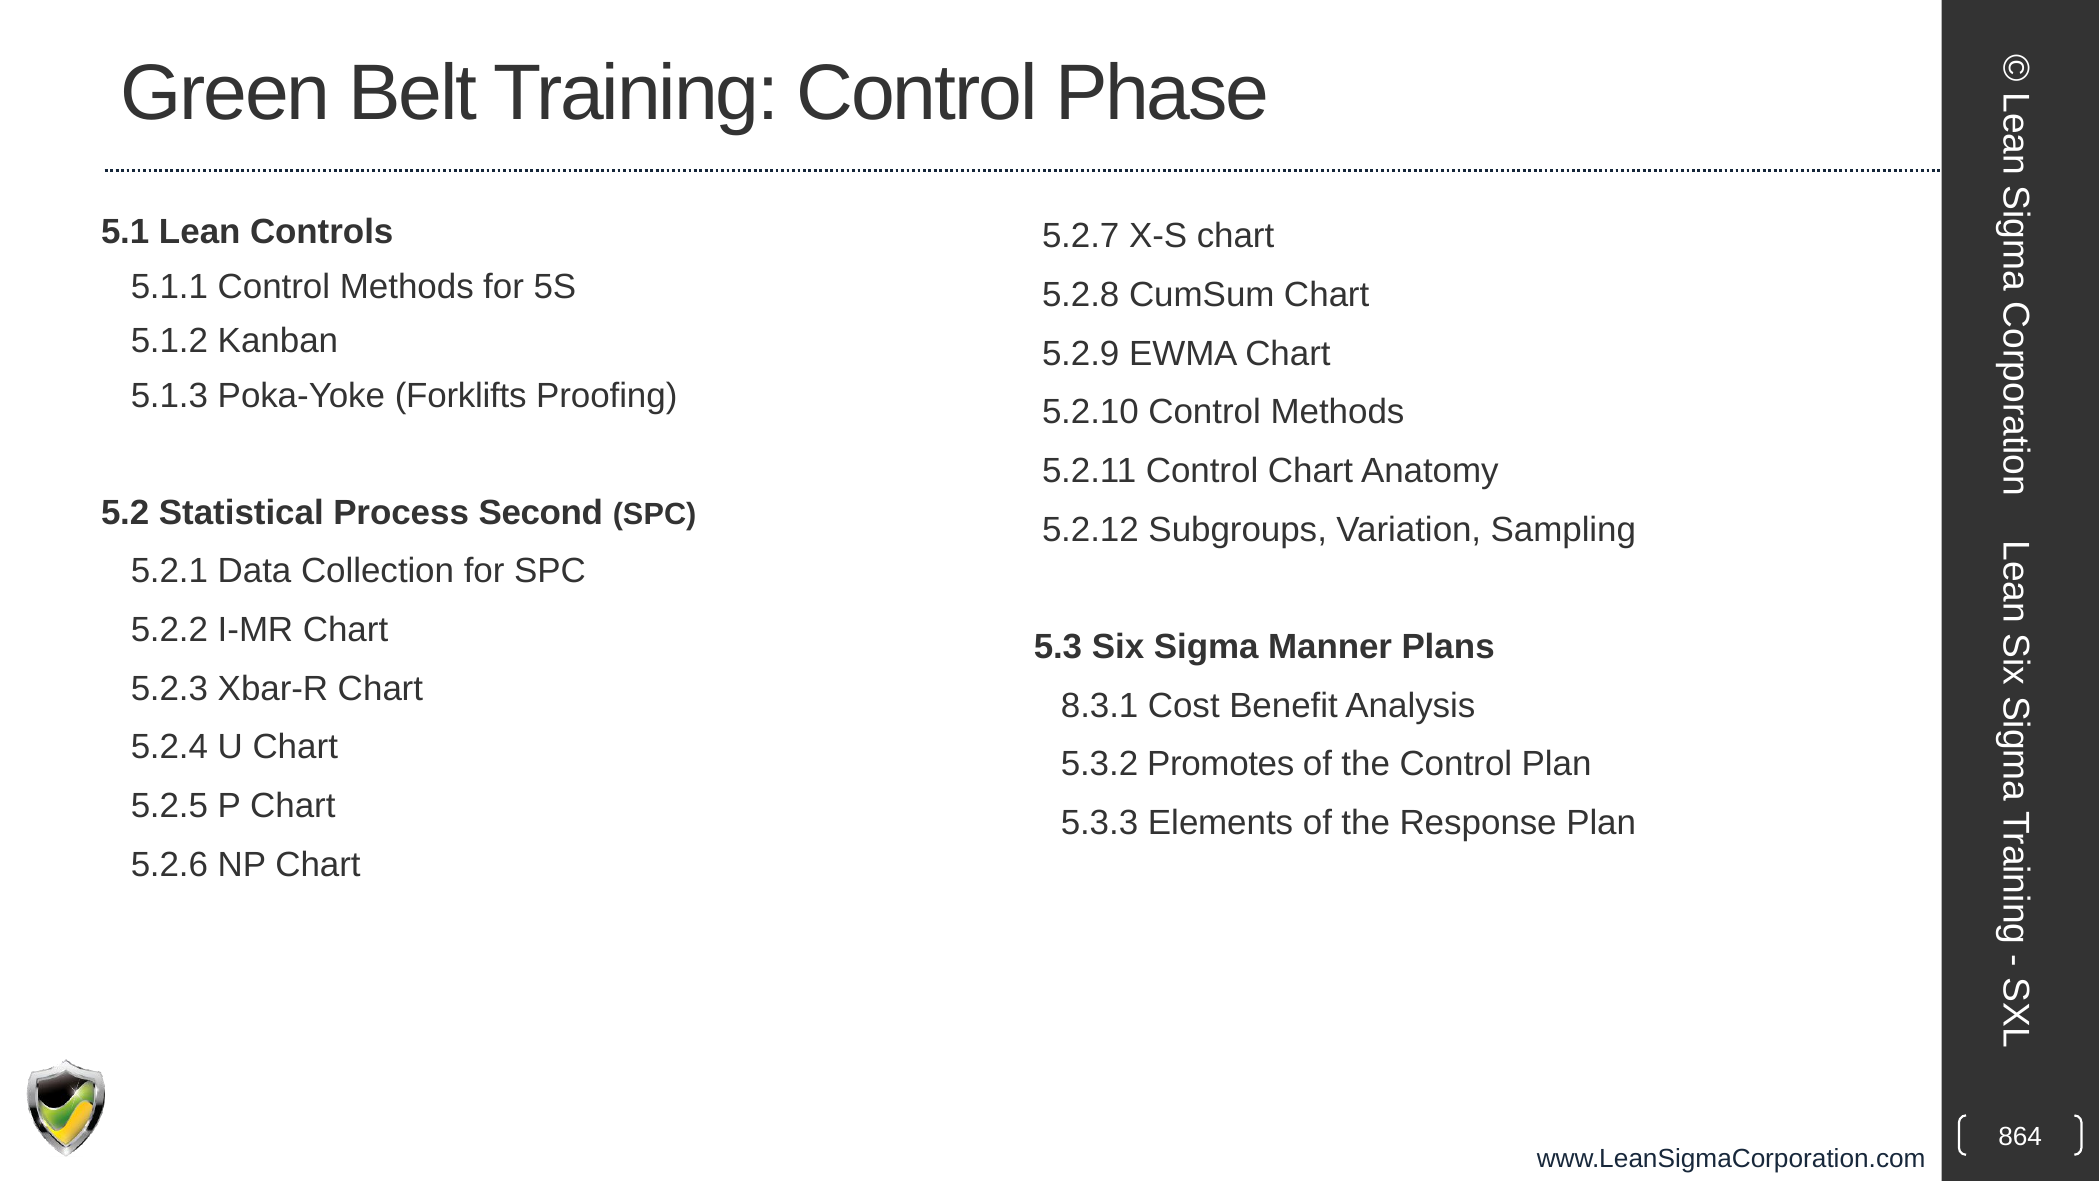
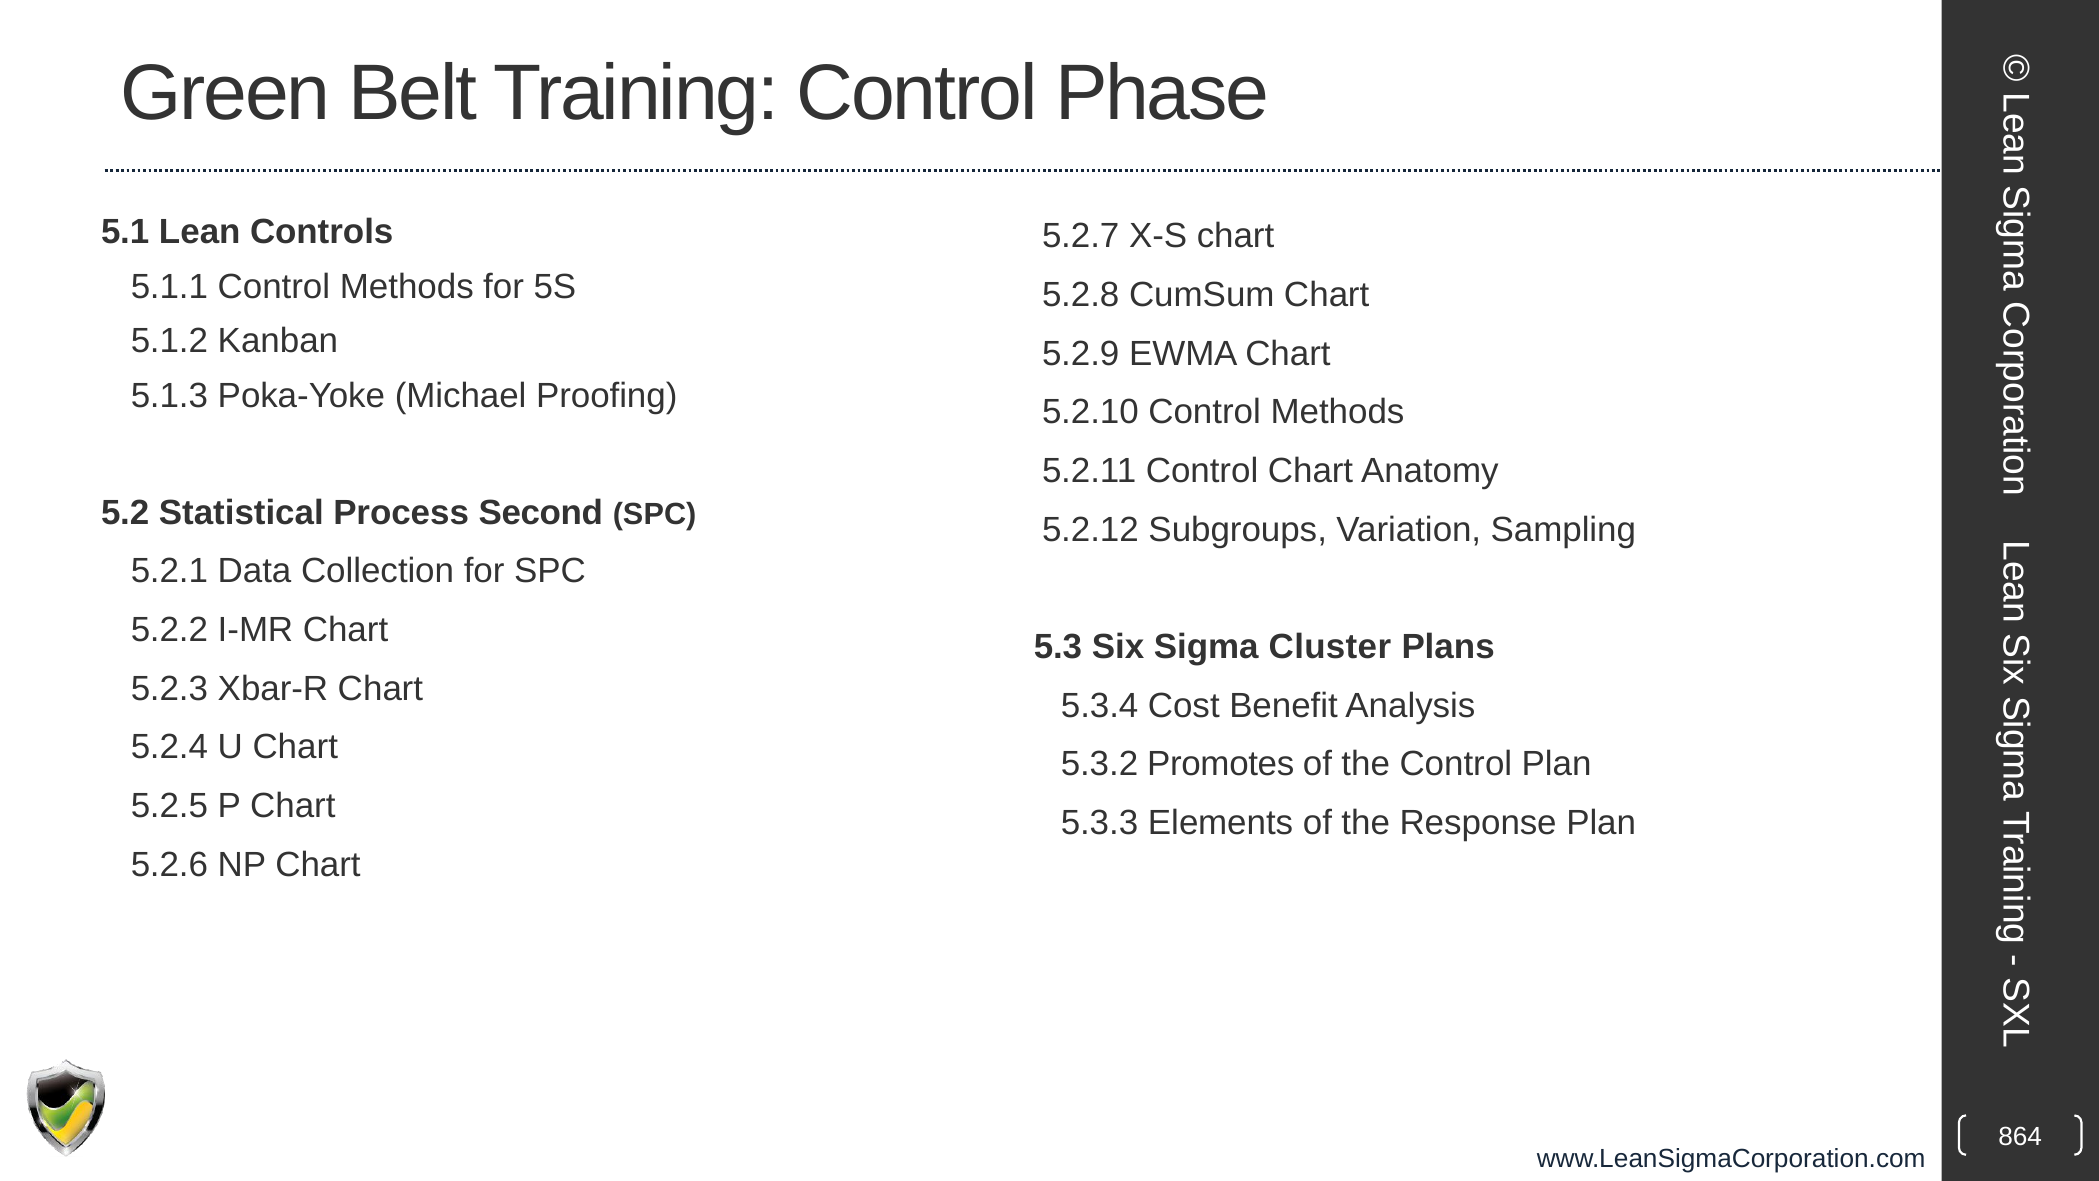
Forklifts: Forklifts -> Michael (461, 395)
Manner: Manner -> Cluster (1330, 647)
8.3.1: 8.3.1 -> 5.3.4 (1100, 705)
